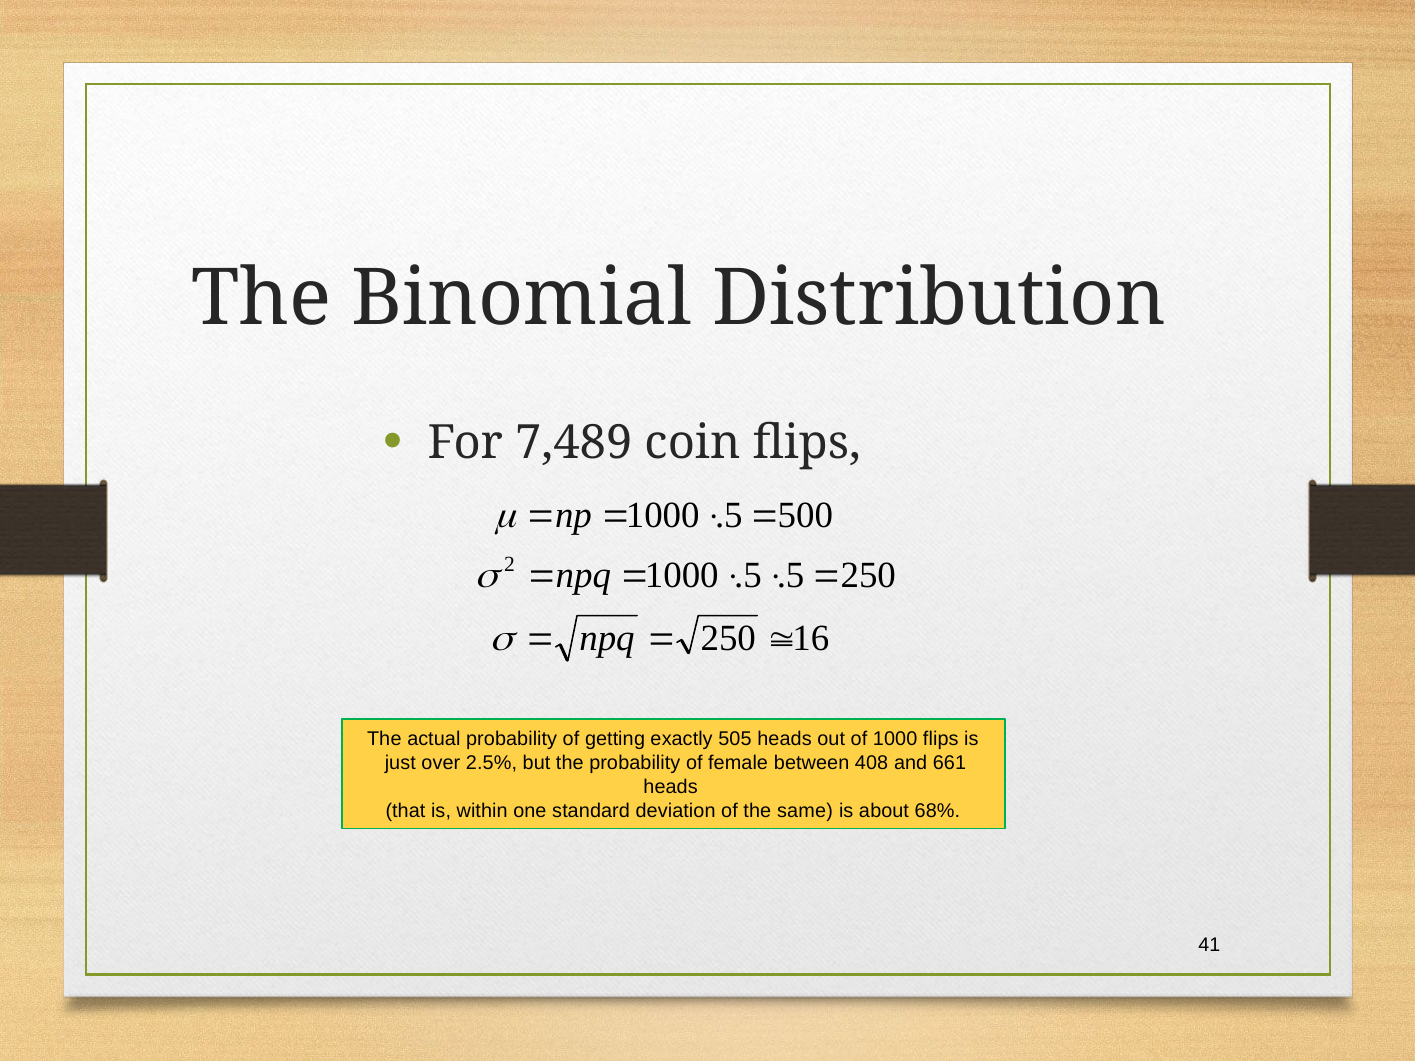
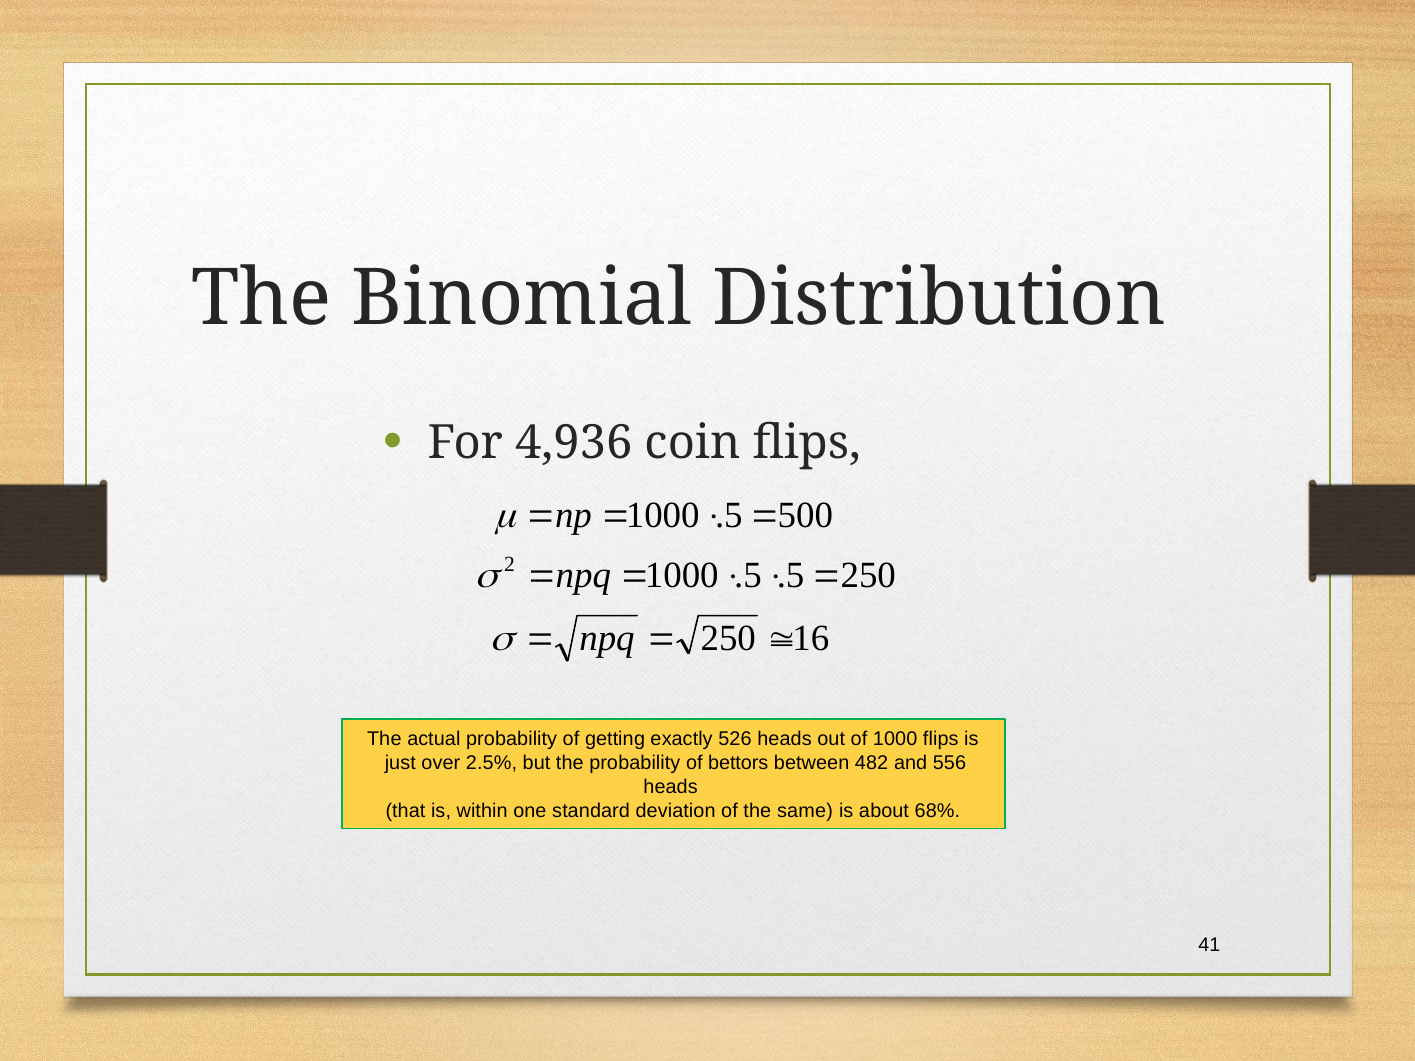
7,489: 7,489 -> 4,936 (574, 443)
505: 505 -> 526 (735, 740)
female: female -> bettors (738, 764)
408: 408 -> 482 (872, 764)
661: 661 -> 556 (949, 764)
